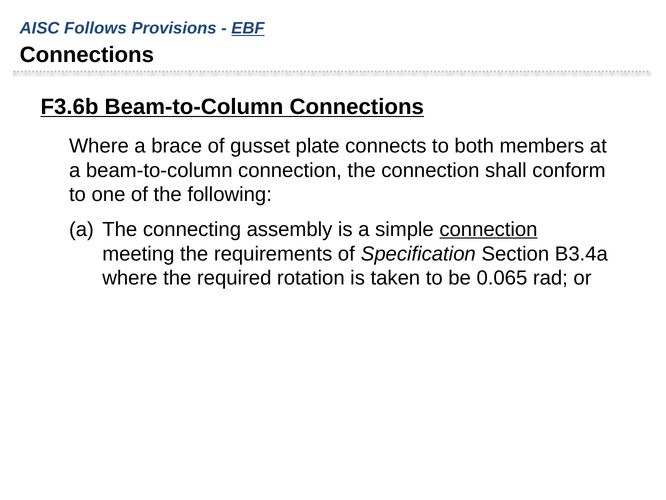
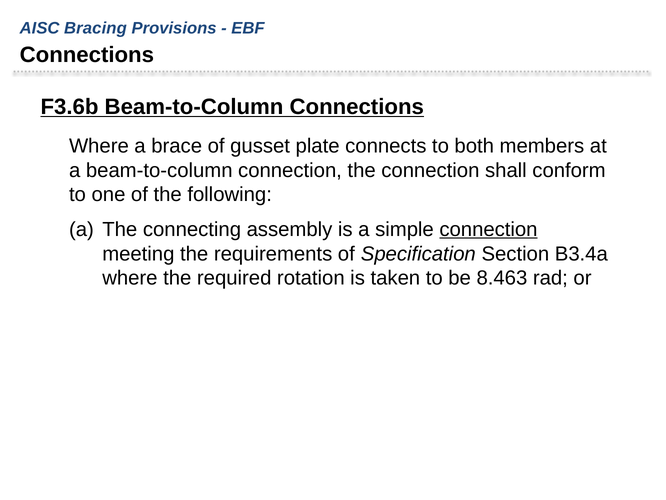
Follows: Follows -> Bracing (95, 28)
EBF underline: present -> none (248, 28)
0.065: 0.065 -> 8.463 (502, 278)
